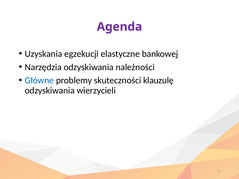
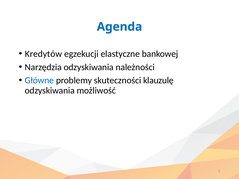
Agenda colour: purple -> blue (119, 27)
Uzyskania: Uzyskania -> Kredytów (43, 54)
wierzycieli: wierzycieli -> możliwość (96, 91)
